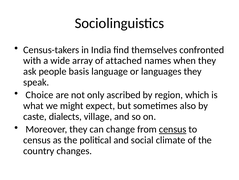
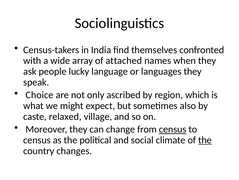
basis: basis -> lucky (79, 71)
dialects: dialects -> relaxed (65, 116)
the underline: none -> present (205, 140)
